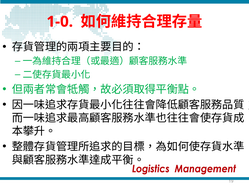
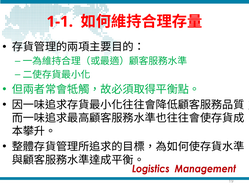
1-0: 1-0 -> 1-1 (60, 22)
